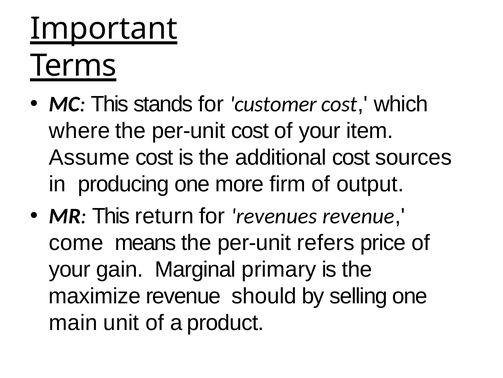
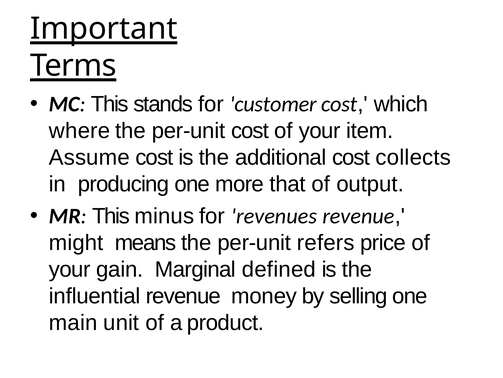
sources: sources -> collects (413, 157)
firm: firm -> that (288, 184)
return: return -> minus (164, 216)
come: come -> might (76, 243)
primary: primary -> defined (279, 269)
maximize: maximize -> influential (95, 296)
should: should -> money (264, 296)
